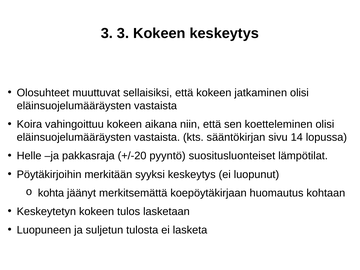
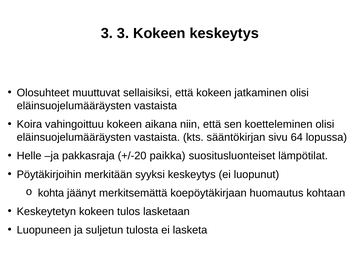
14: 14 -> 64 (297, 137)
pyyntö: pyyntö -> paikka (168, 156)
